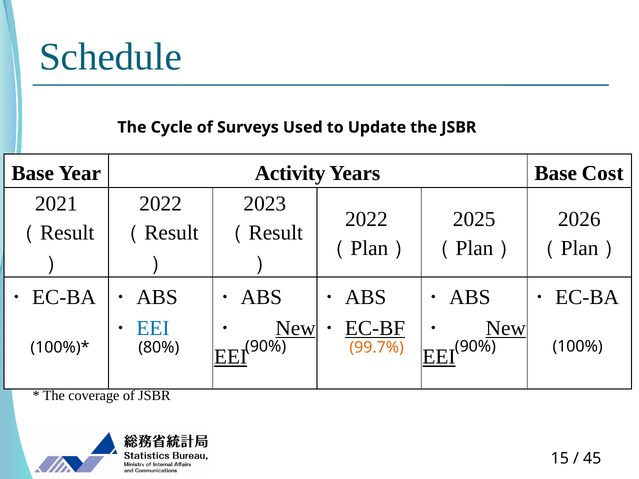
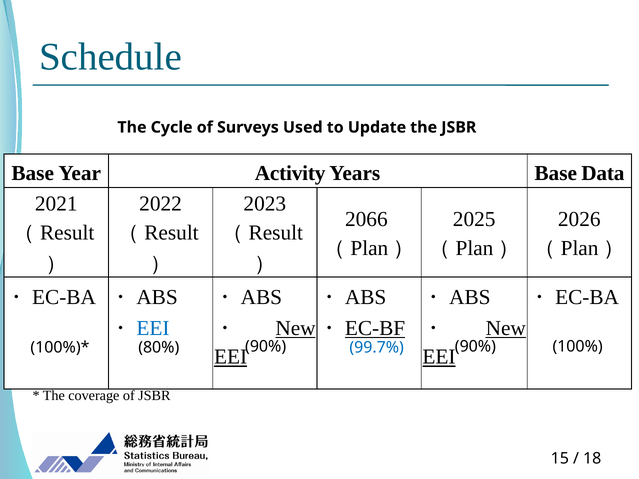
Cost: Cost -> Data (603, 173)
2022: 2022 -> 2066 (366, 219)
99.7% colour: orange -> blue (377, 348)
45: 45 -> 18 (592, 459)
